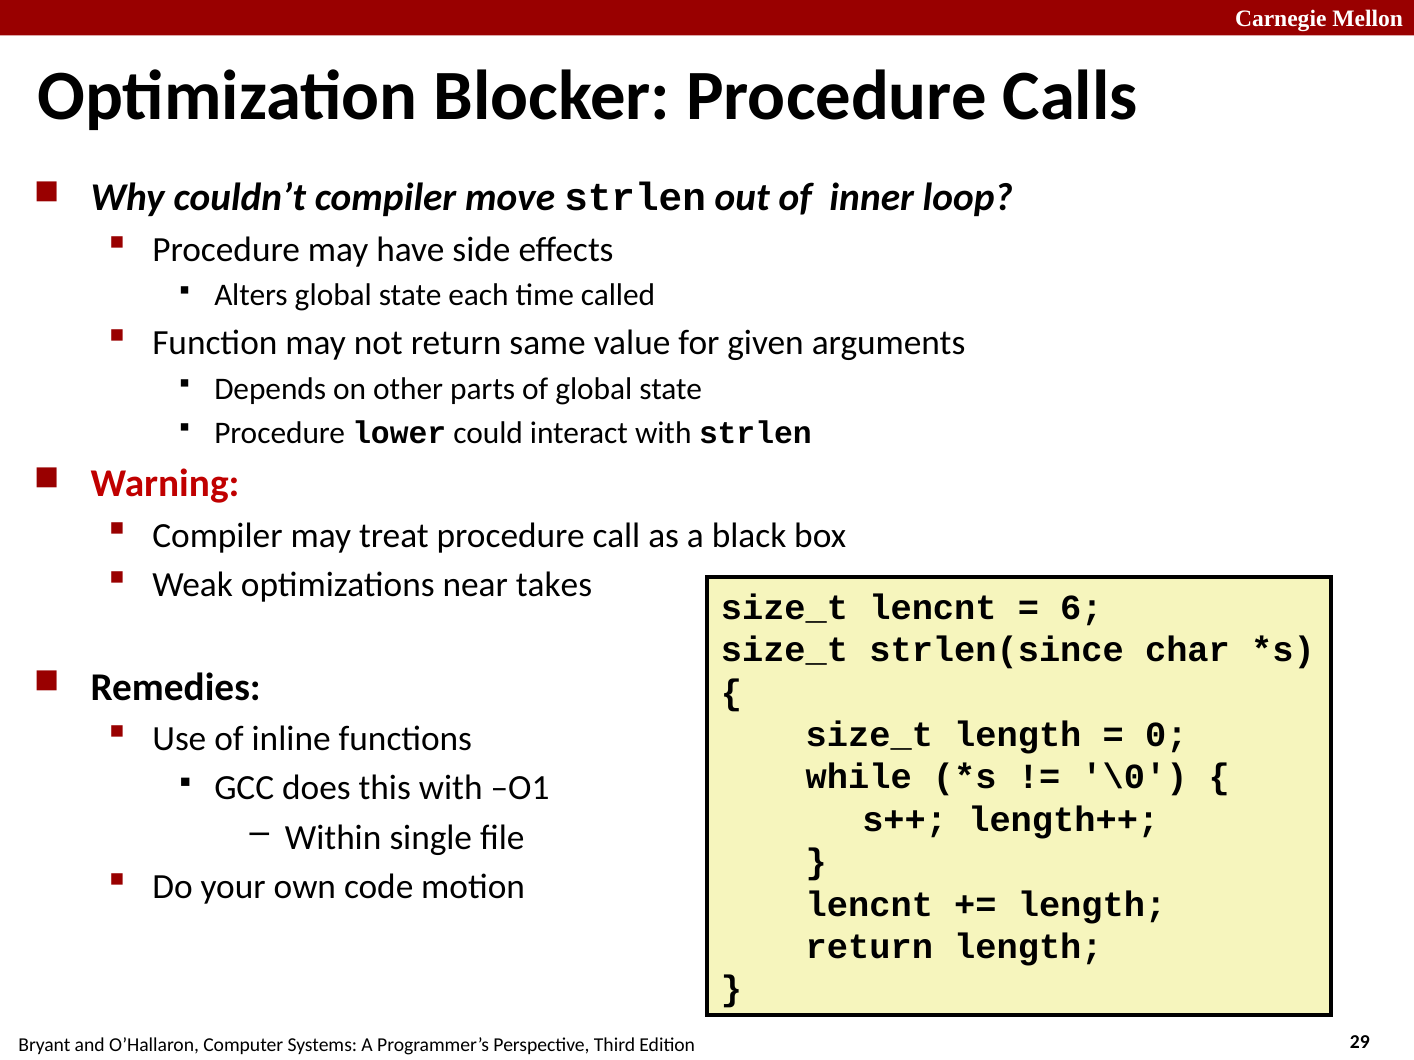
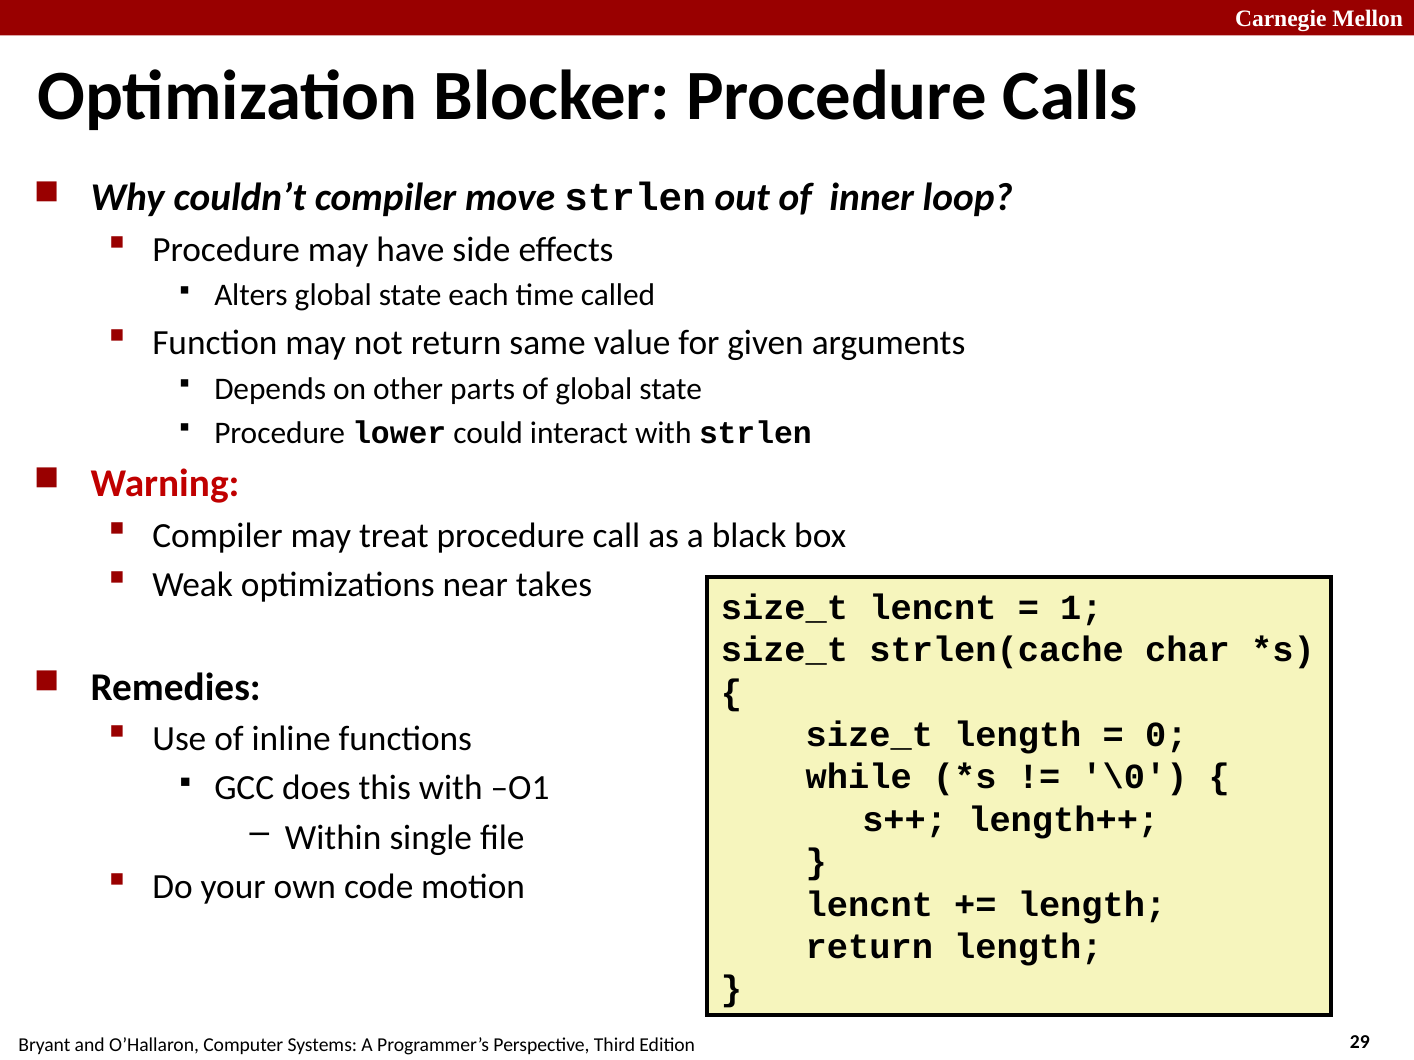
6: 6 -> 1 (1081, 608)
strlen(since: strlen(since -> strlen(cache (997, 650)
